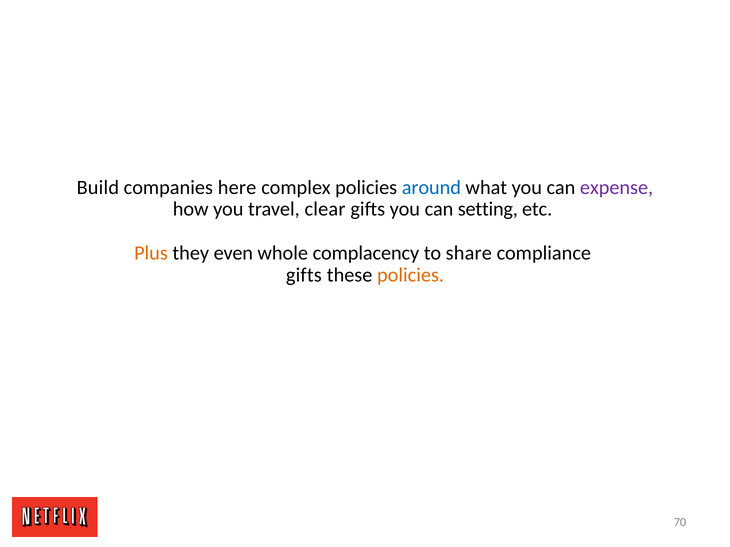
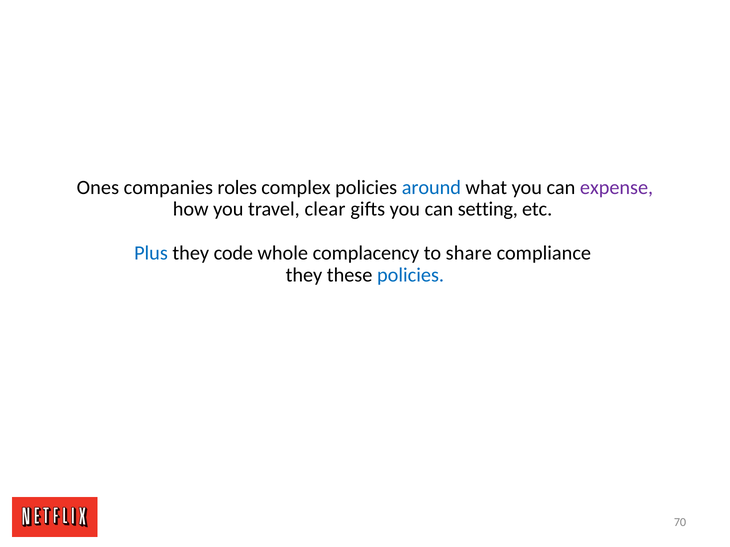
Build: Build -> Ones (98, 188)
here: here -> roles (237, 188)
Plus colour: orange -> blue (151, 253)
even: even -> code (233, 253)
gifts: gifts -> they (304, 275)
policies colour: orange -> blue (411, 275)
